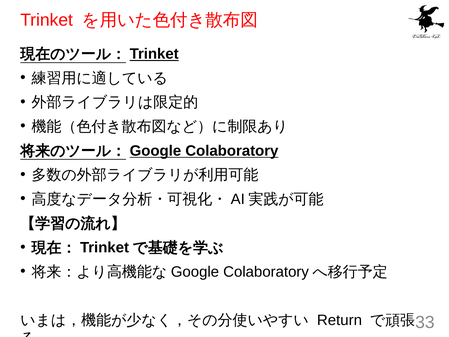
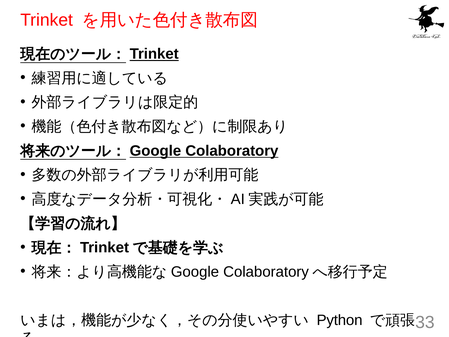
Return: Return -> Python (340, 320)
